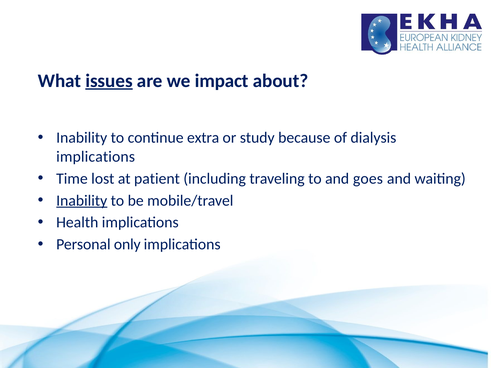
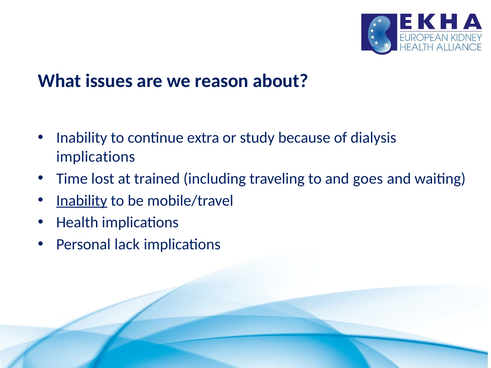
issues underline: present -> none (109, 81)
impact: impact -> reason (222, 81)
patient: patient -> trained (157, 179)
only: only -> lack (127, 245)
